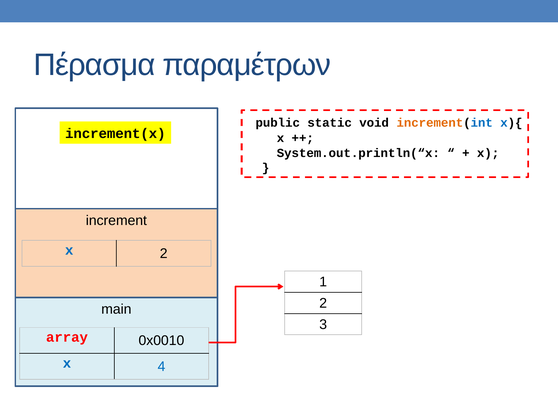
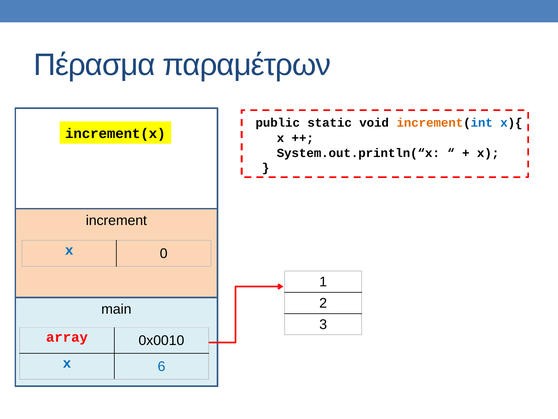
x 2: 2 -> 0 (164, 253)
4: 4 -> 6 (161, 366)
